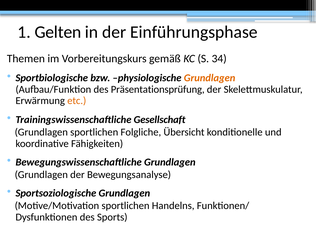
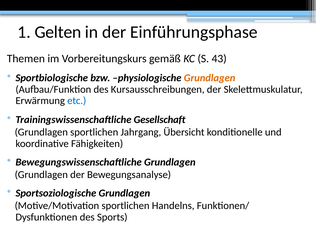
34: 34 -> 43 (219, 59)
Präsentationsprüfung: Präsentationsprüfung -> Kursausschreibungen (158, 89)
etc colour: orange -> blue (77, 101)
Folgliche: Folgliche -> Jahrgang (141, 132)
